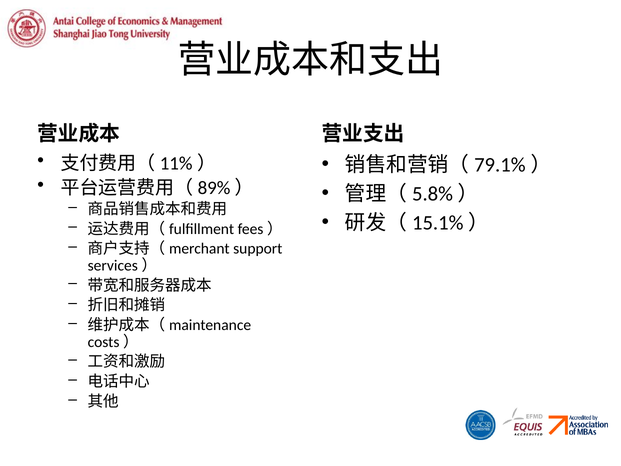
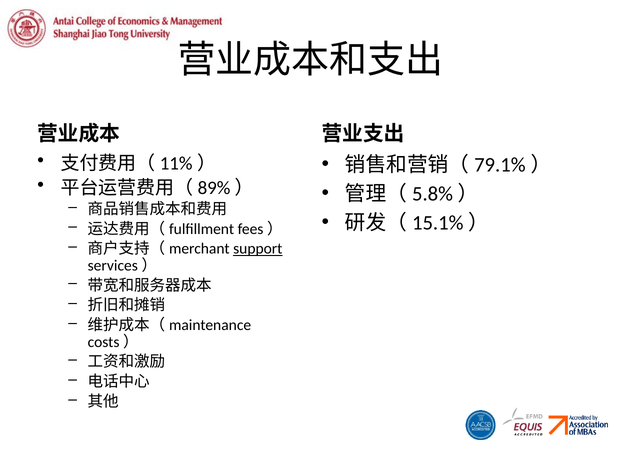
support underline: none -> present (258, 249)
